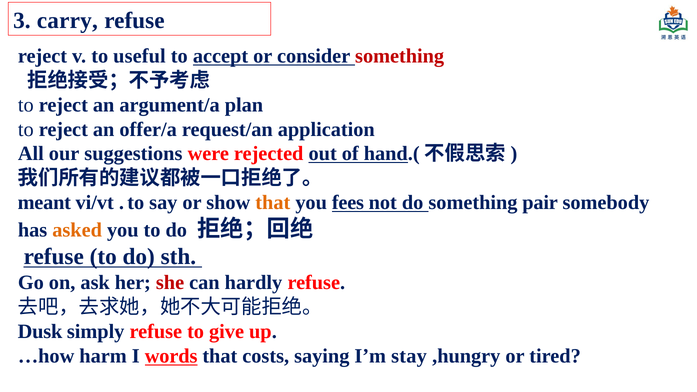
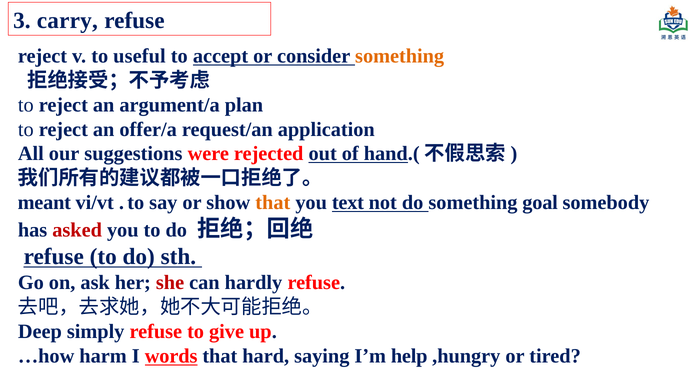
something colour: red -> orange (400, 56)
fees: fees -> text (348, 203)
pair: pair -> goal (540, 203)
asked colour: orange -> red (77, 230)
Dusk: Dusk -> Deep (40, 332)
costs: costs -> hard (266, 356)
stay: stay -> help (409, 356)
